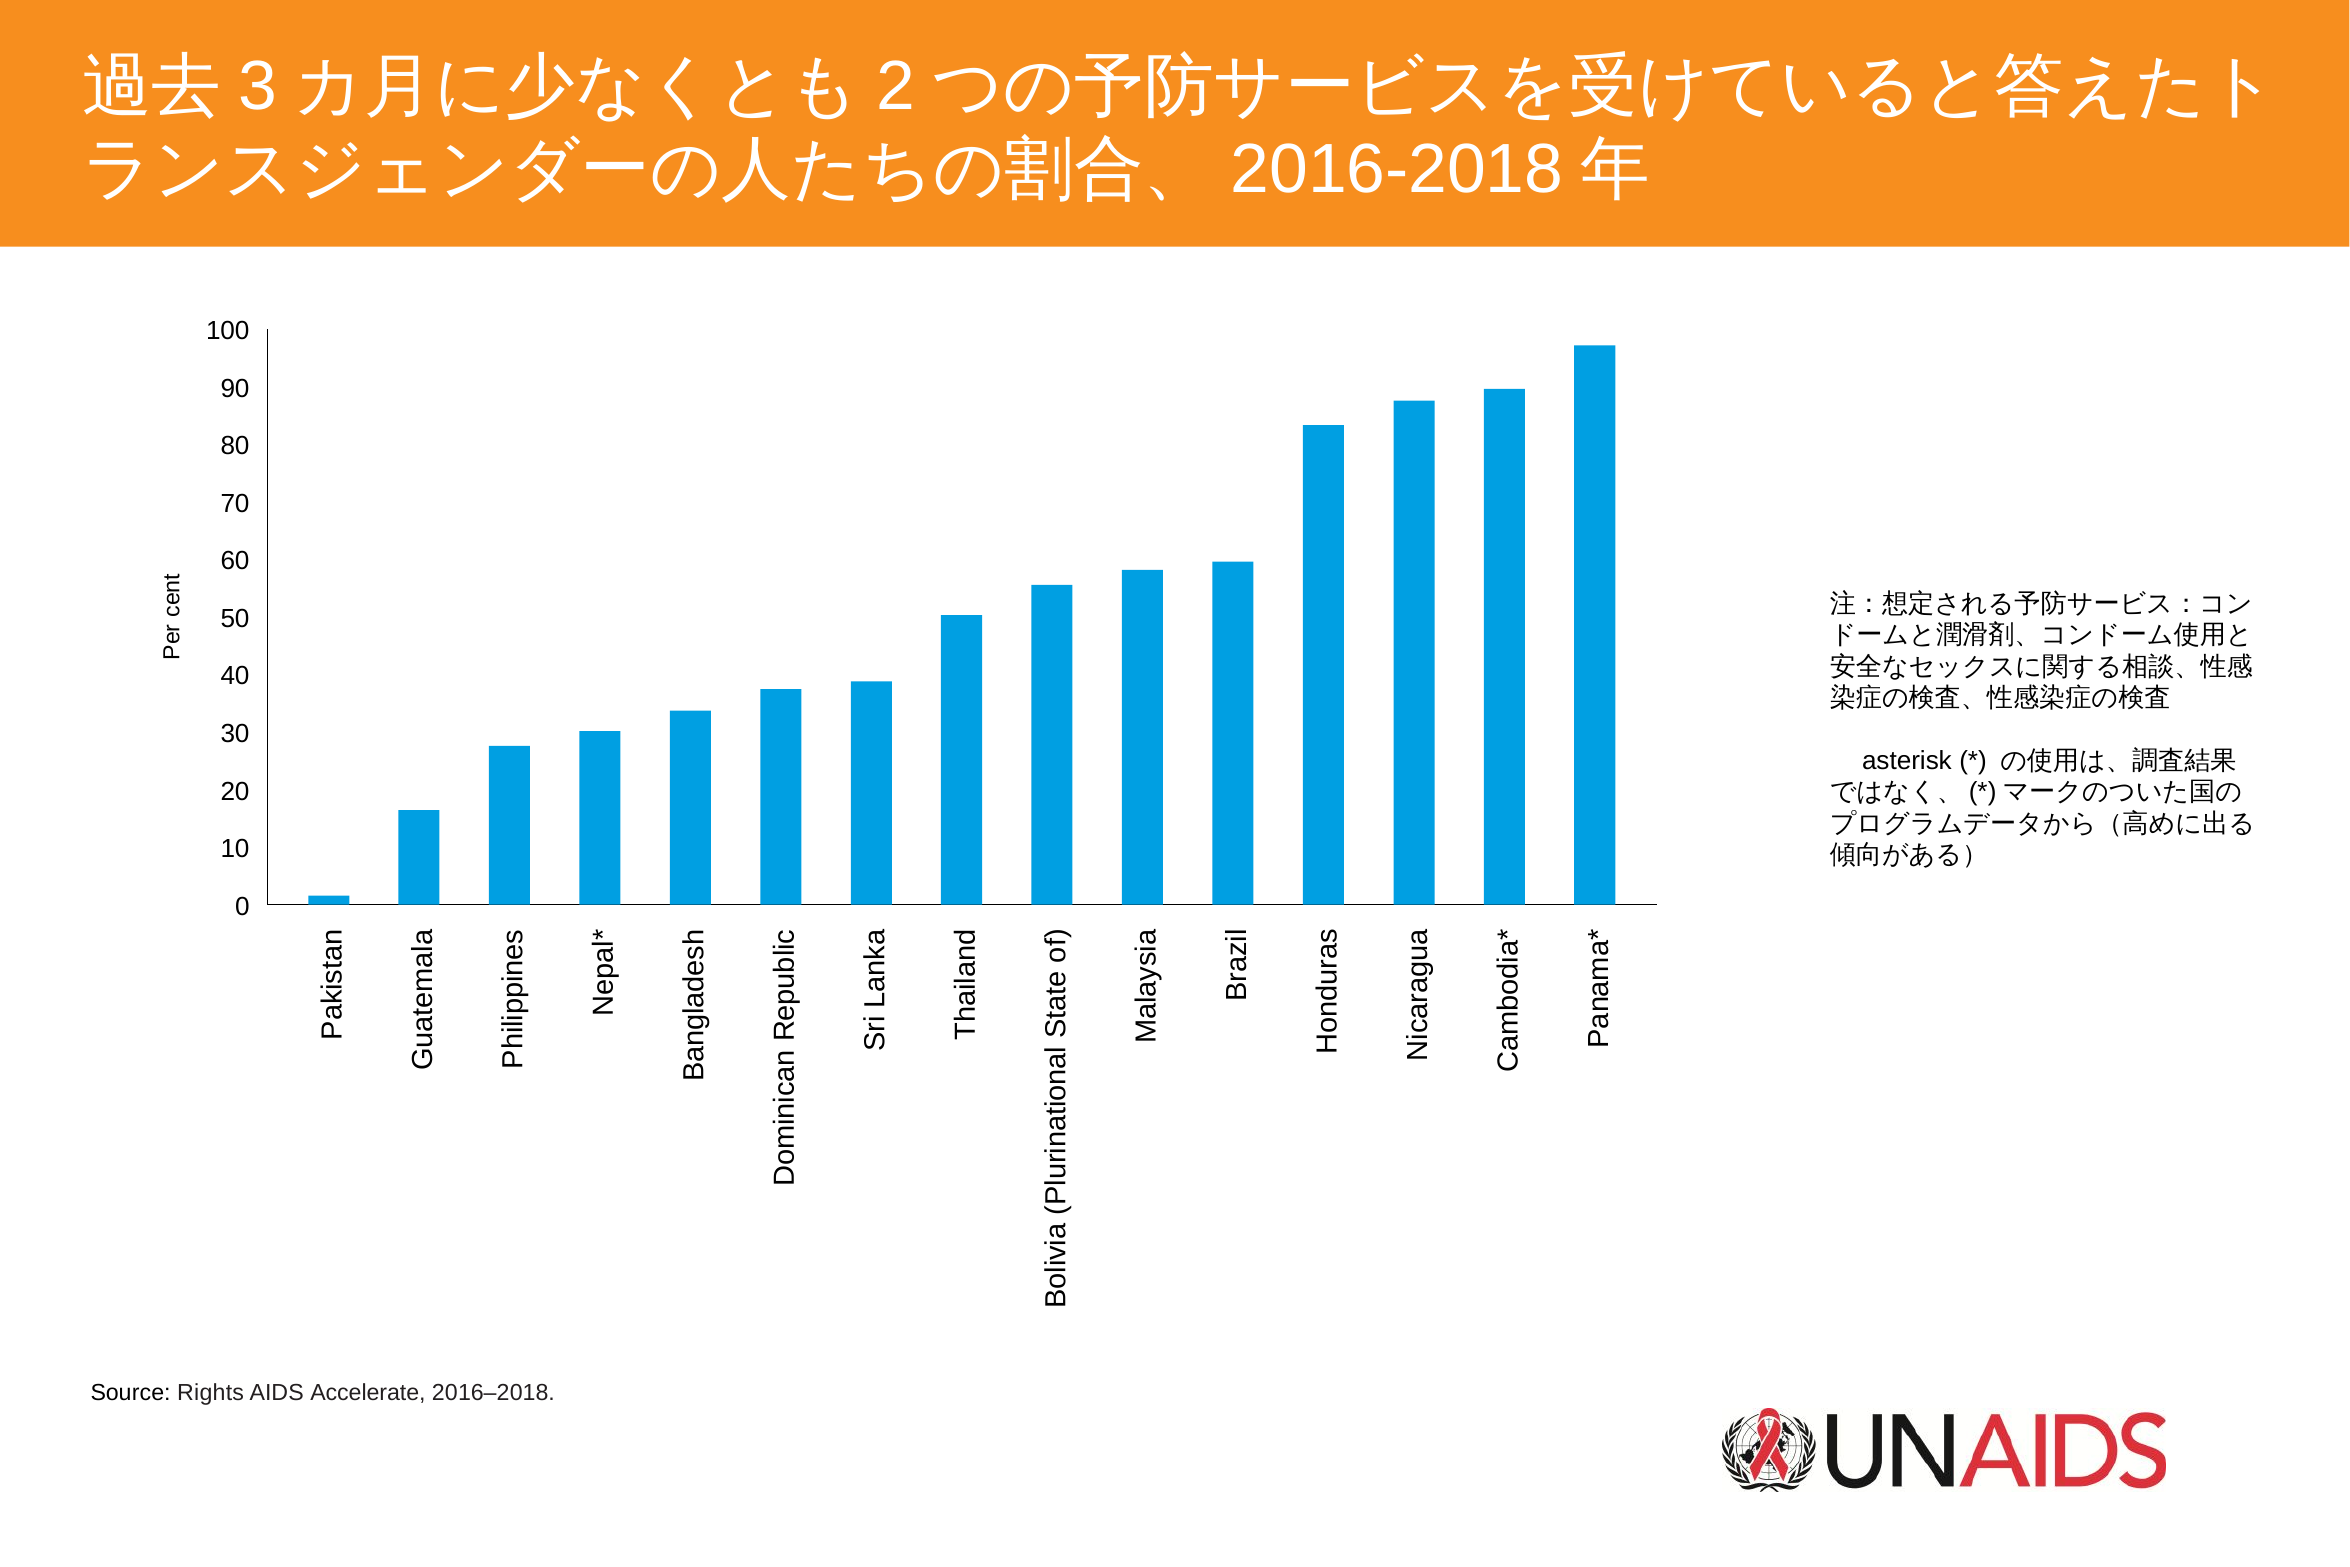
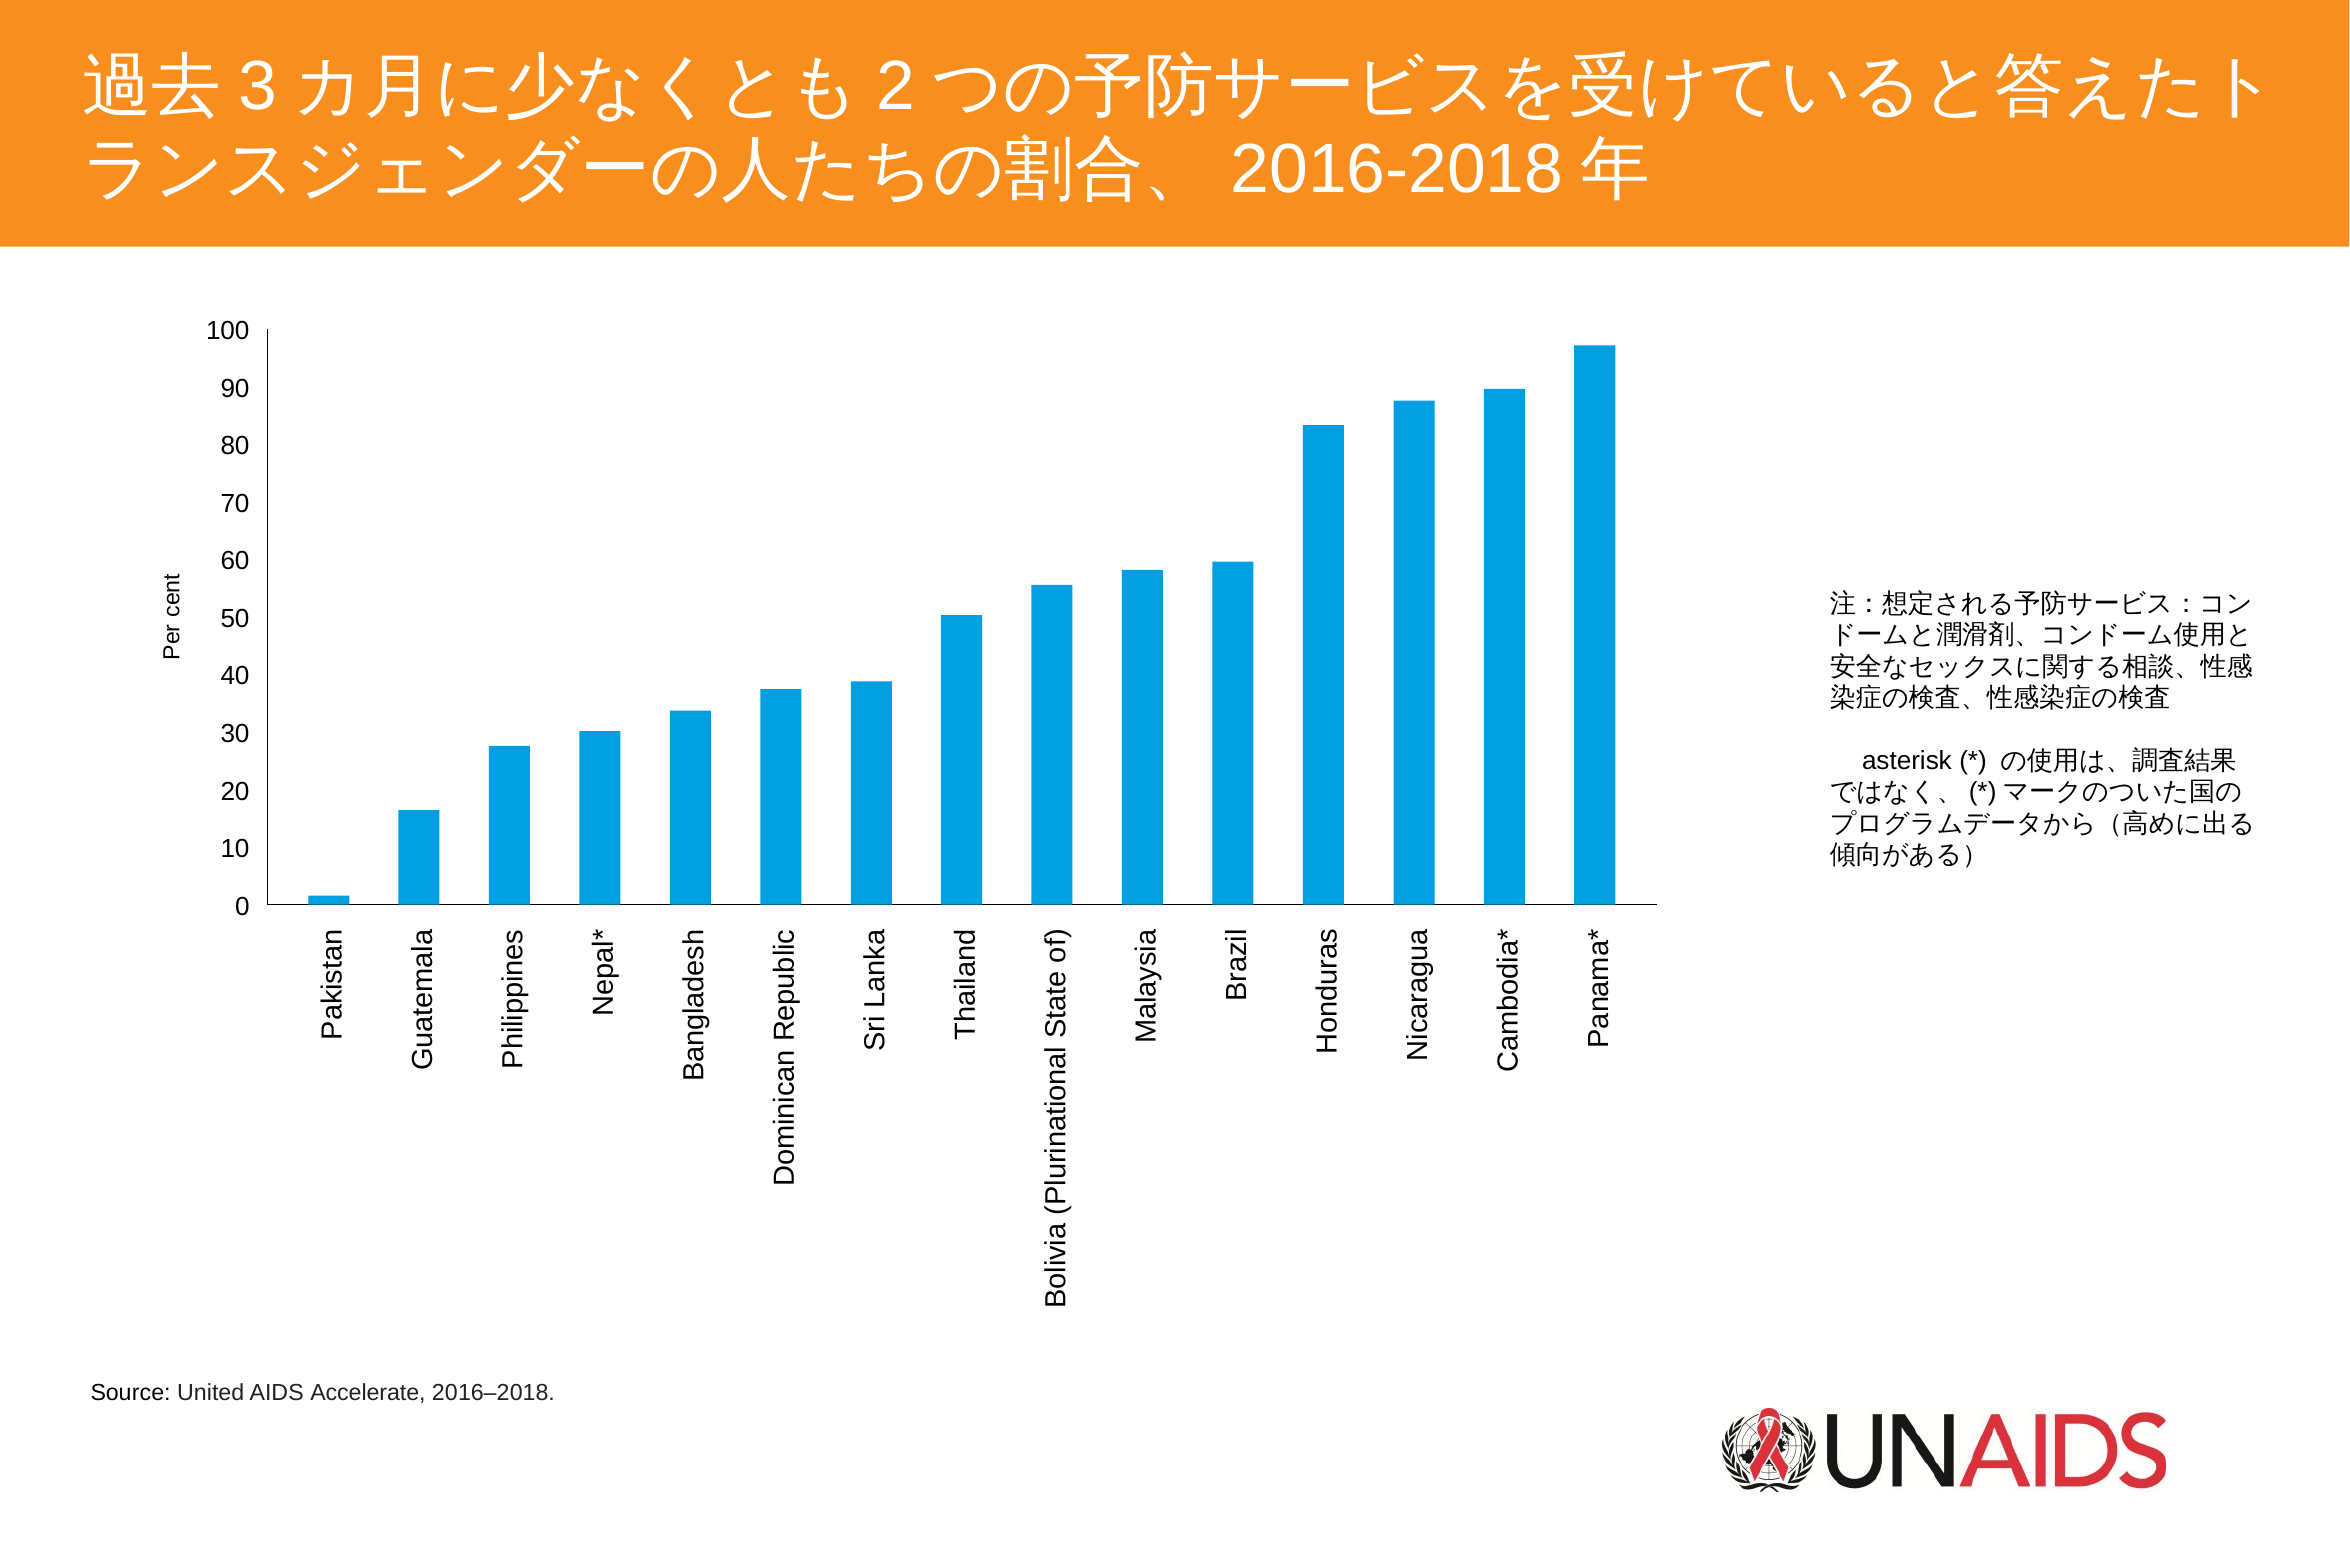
Rights: Rights -> United (211, 1393)
